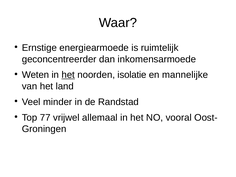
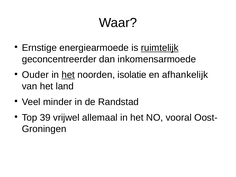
ruimtelijk underline: none -> present (160, 48)
Weten: Weten -> Ouder (35, 75)
mannelijke: mannelijke -> afhankelijk (185, 75)
77: 77 -> 39 (45, 118)
